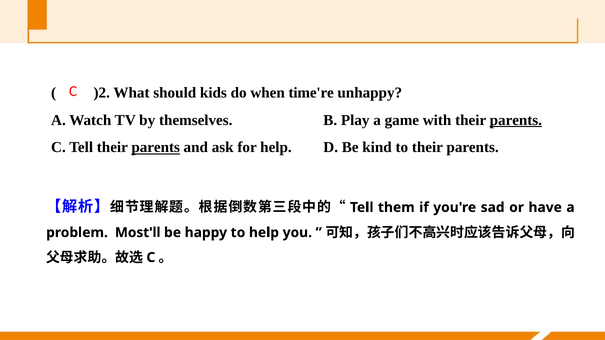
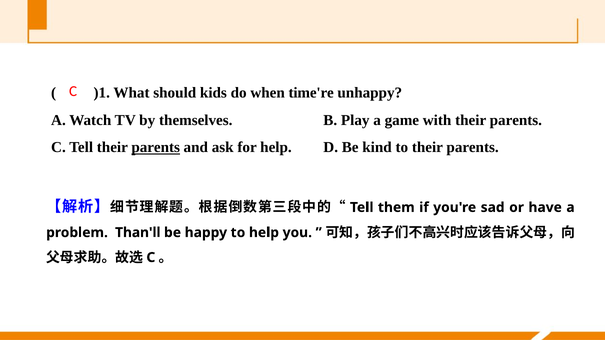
)2: )2 -> )1 (102, 93)
parents underline: present -> none (516, 120)
Most'll: Most'll -> Than'll (138, 233)
